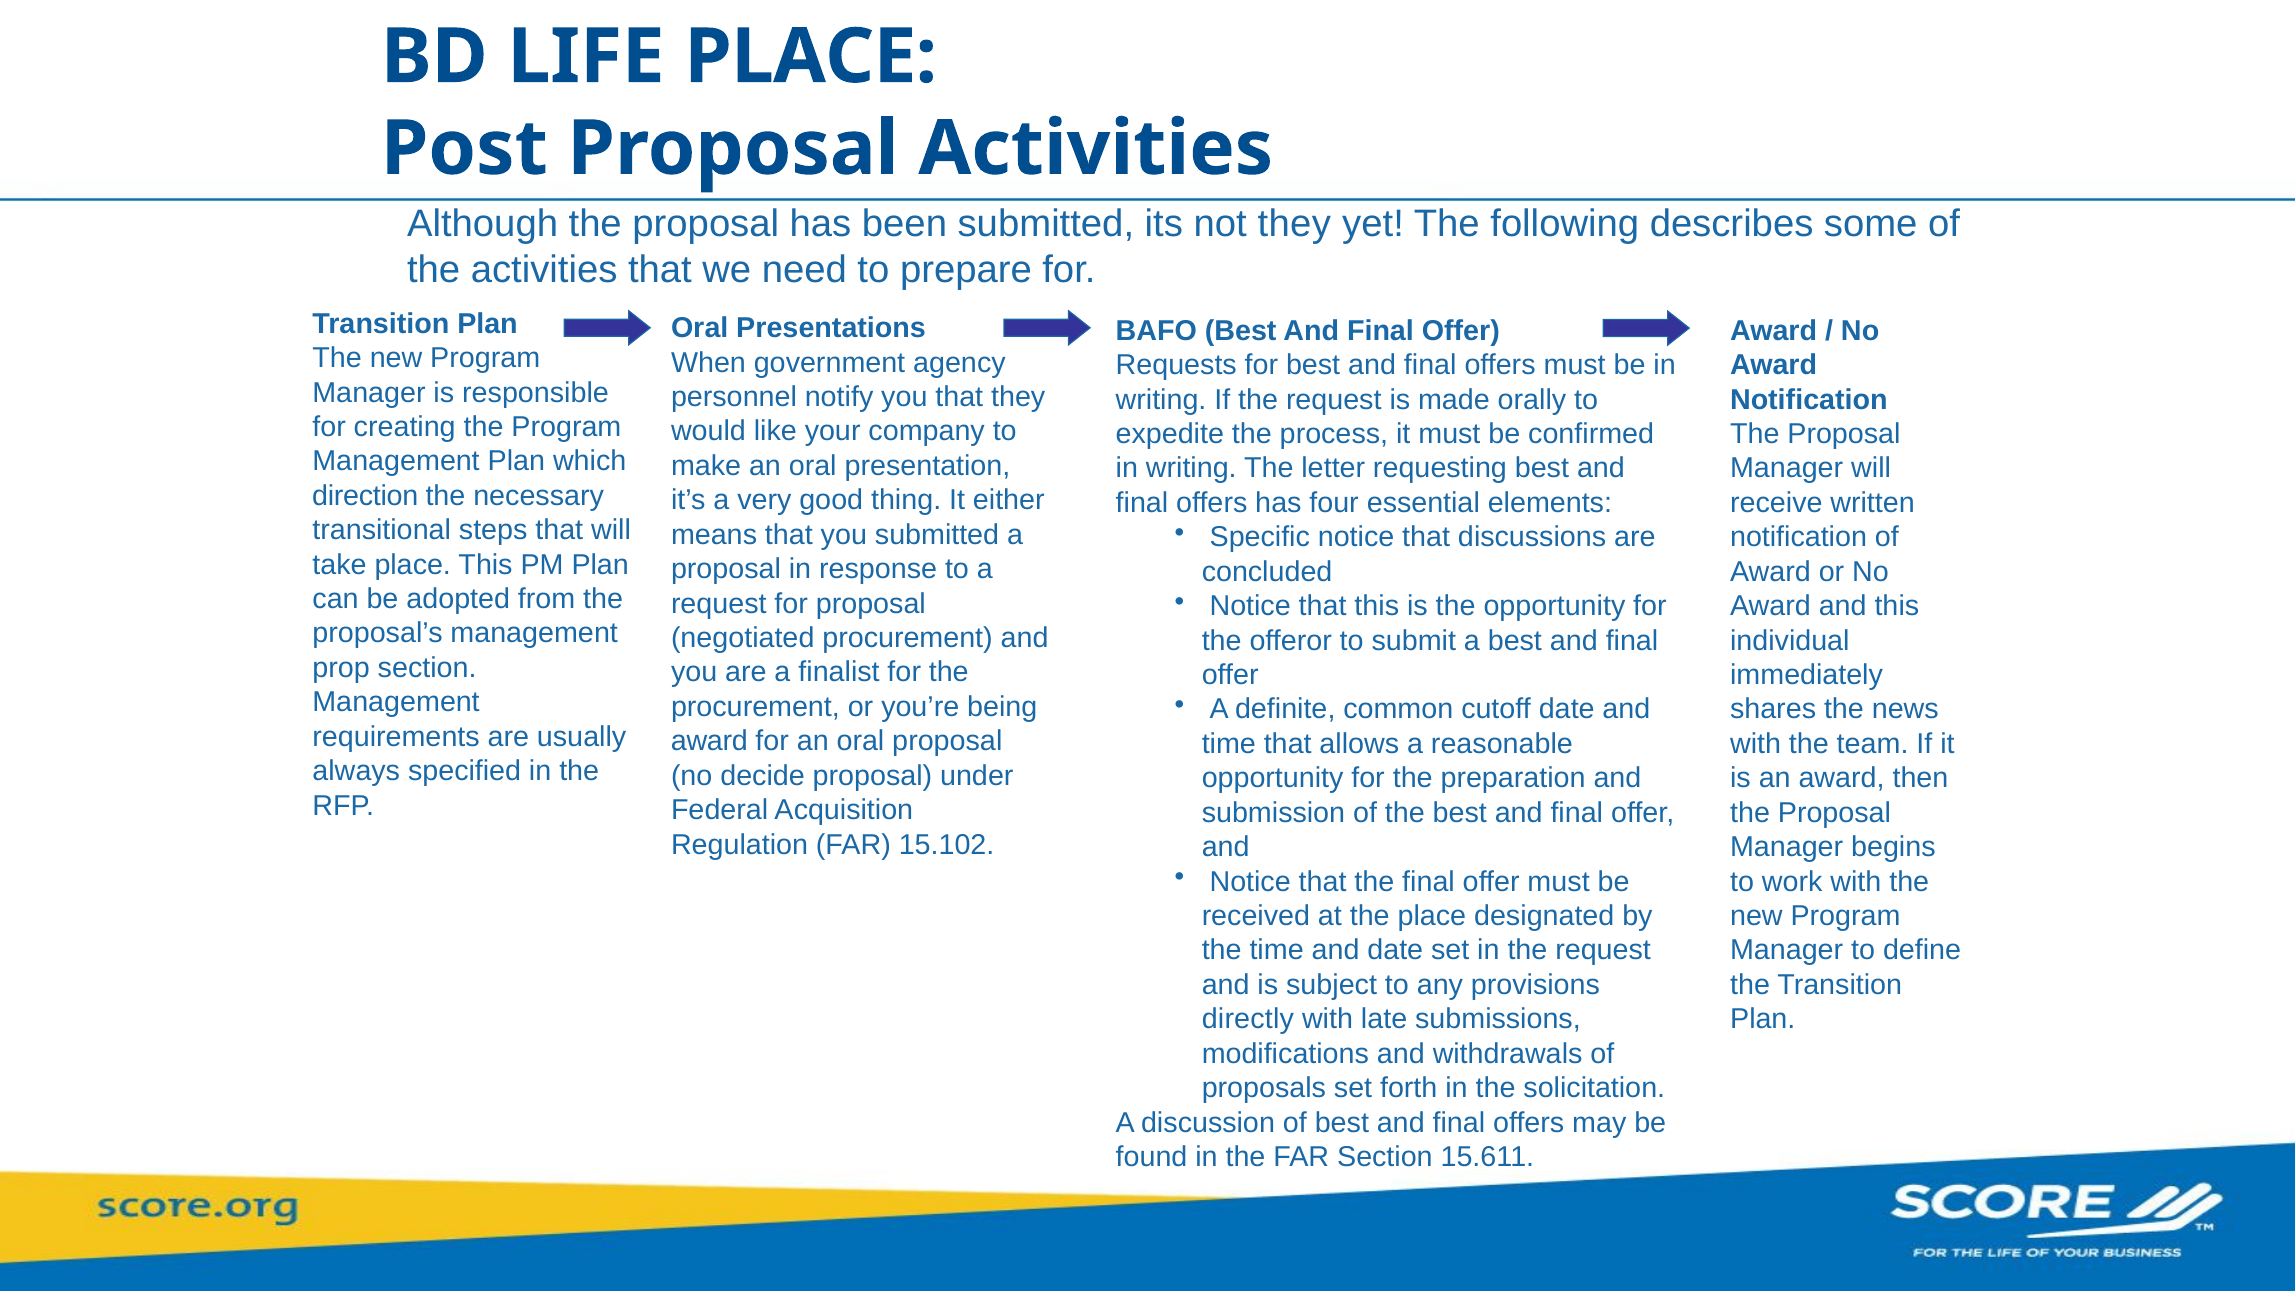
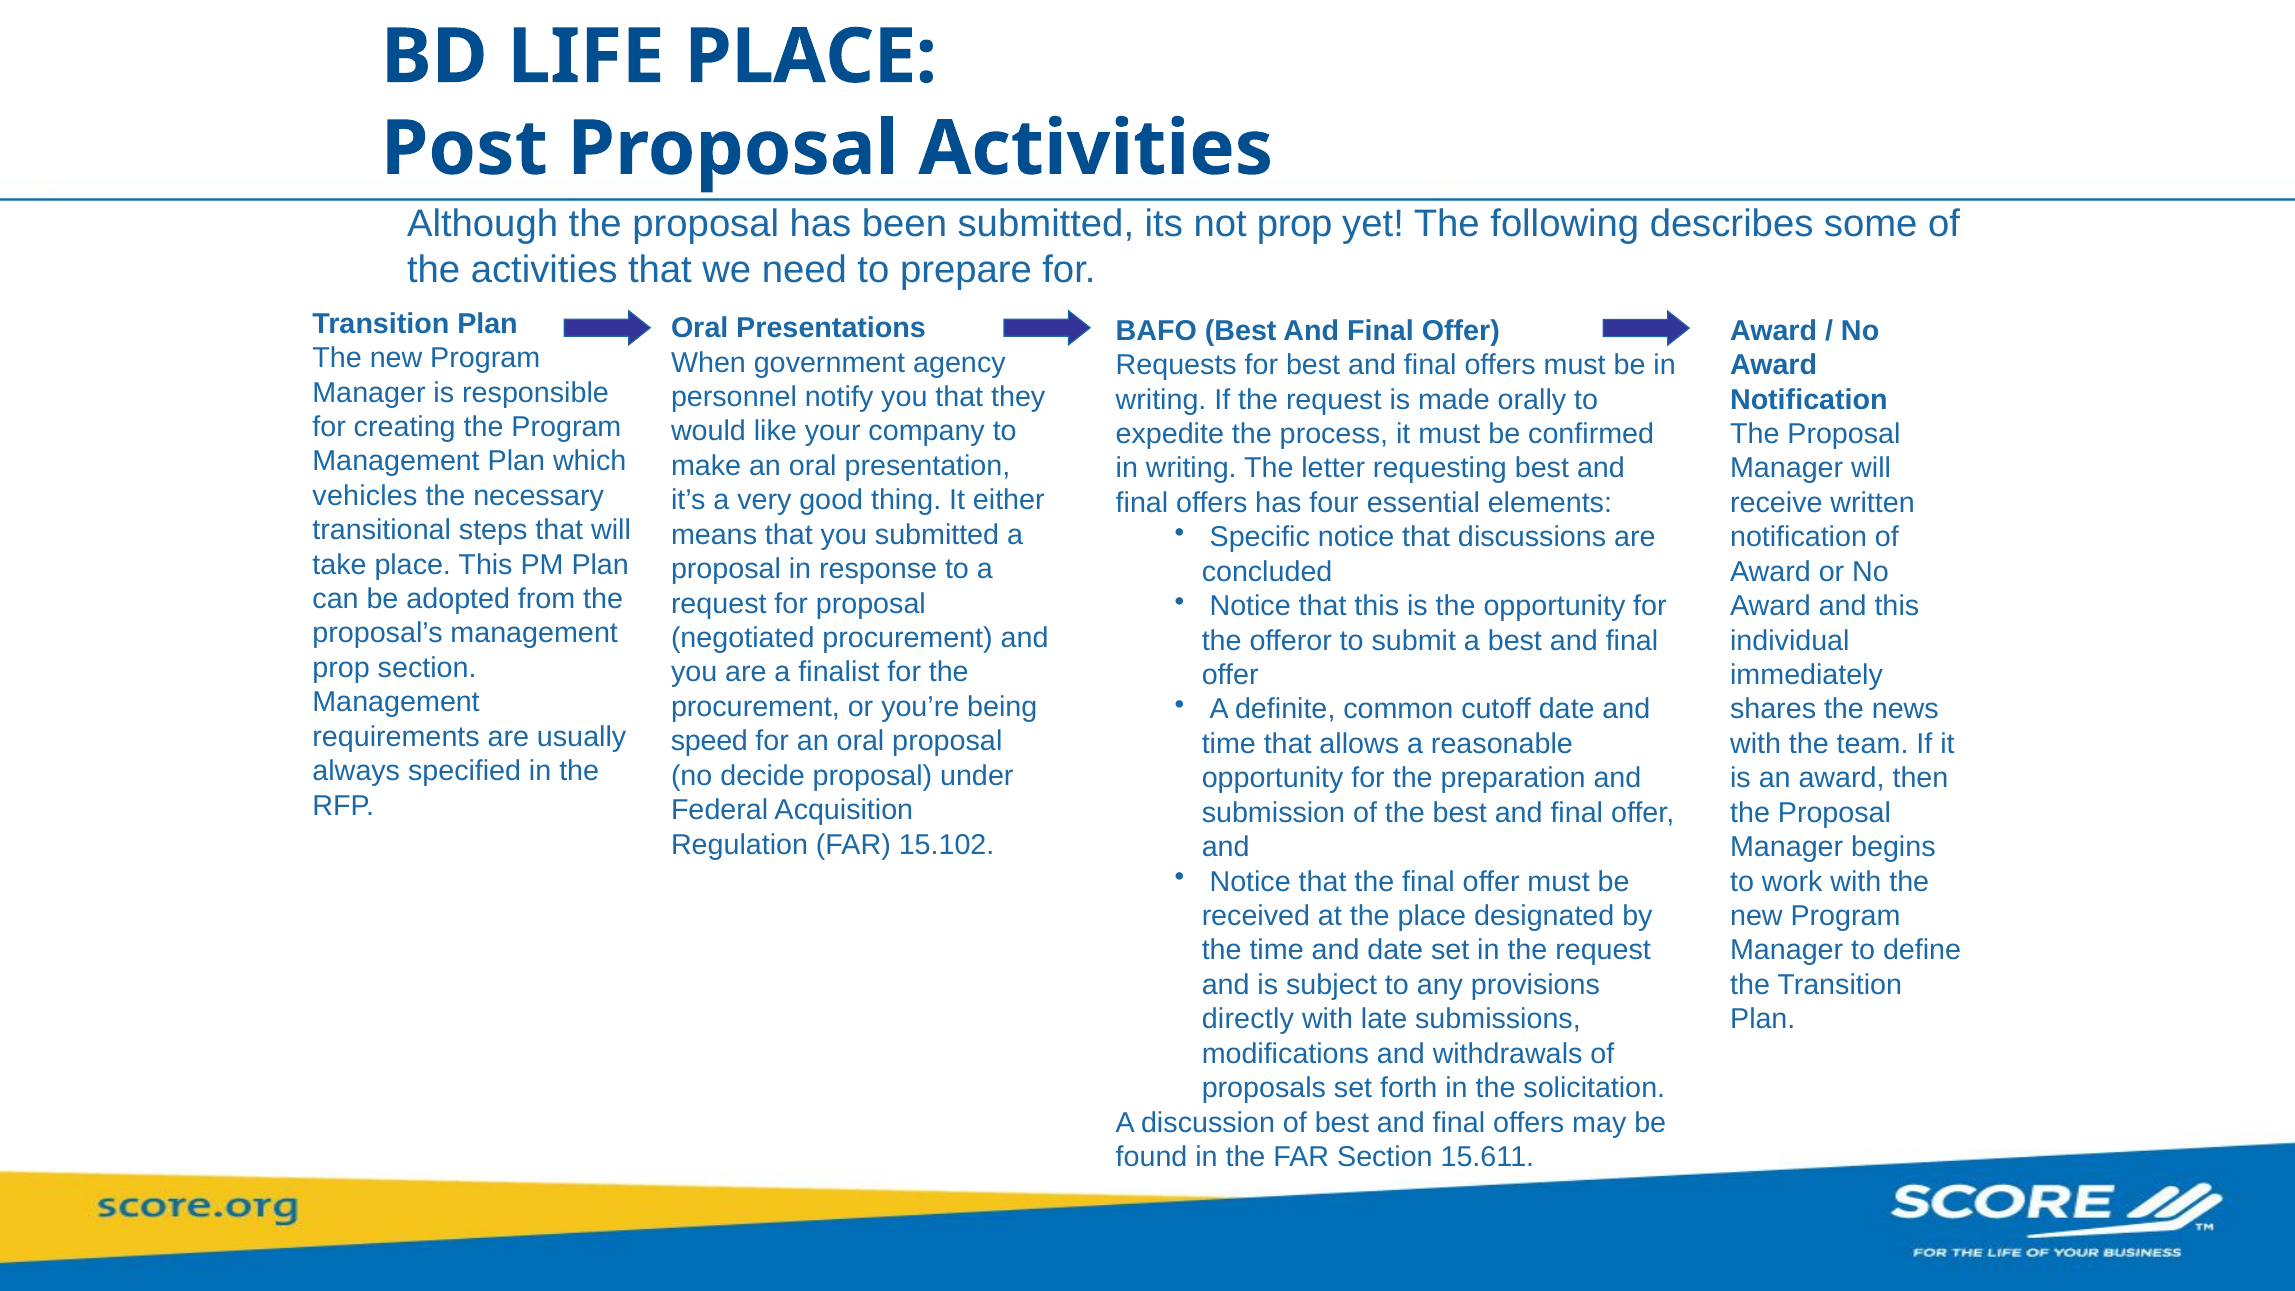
not they: they -> prop (1295, 224)
direction: direction -> vehicles (365, 496)
award: award -> speed (709, 741)
